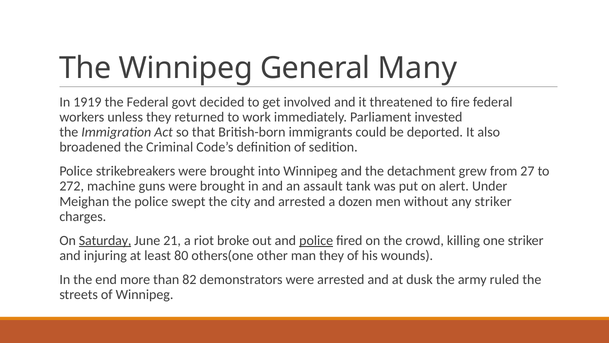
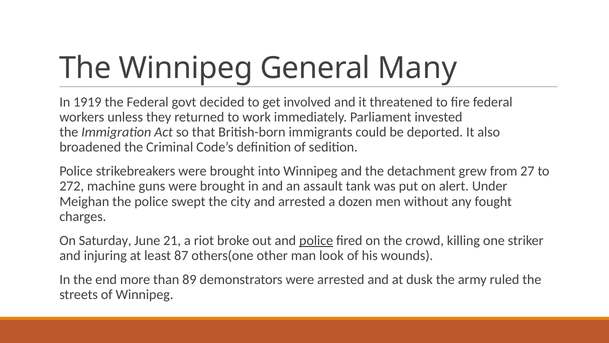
any striker: striker -> fought (493, 201)
Saturday underline: present -> none (105, 240)
80: 80 -> 87 (181, 255)
man they: they -> look (331, 255)
82: 82 -> 89 (189, 279)
